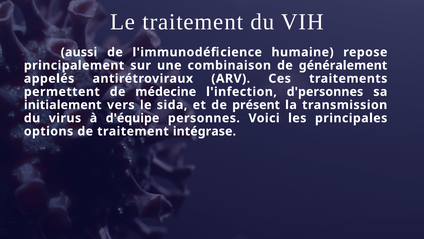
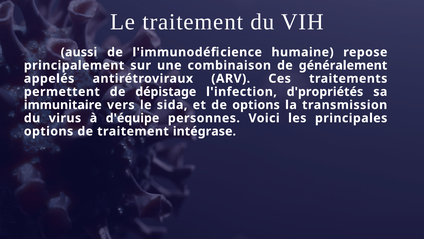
médecine: médecine -> dépistage (166, 92)
d'personnes: d'personnes -> d'propriétés (325, 92)
initialement: initialement -> immunitaire (63, 105)
de présent: présent -> options (256, 105)
